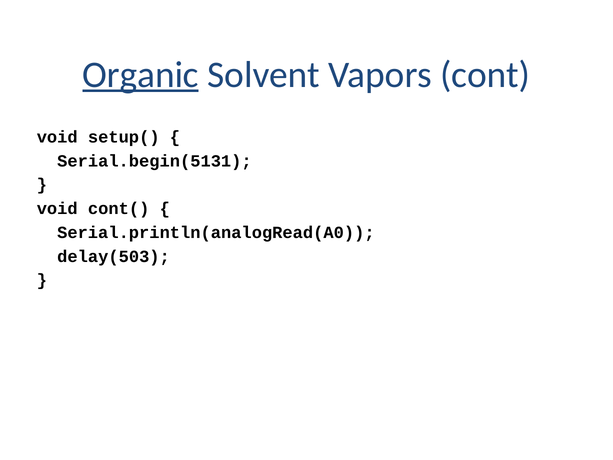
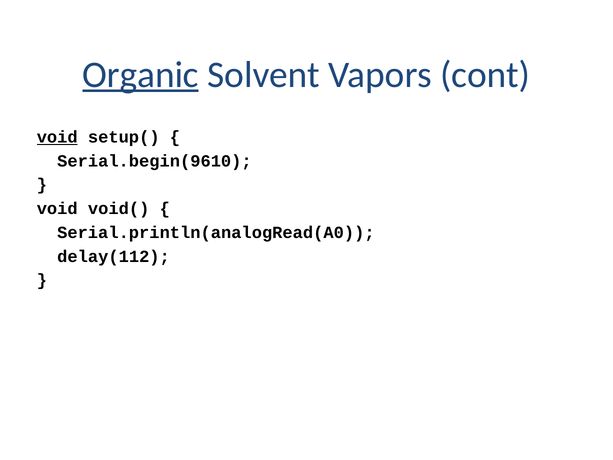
void underline: none -> present (57, 137)
Serial.begin(5131: Serial.begin(5131 -> Serial.begin(9610 (154, 161)
cont(: cont( -> void( (119, 209)
delay(503: delay(503 -> delay(112 (114, 256)
